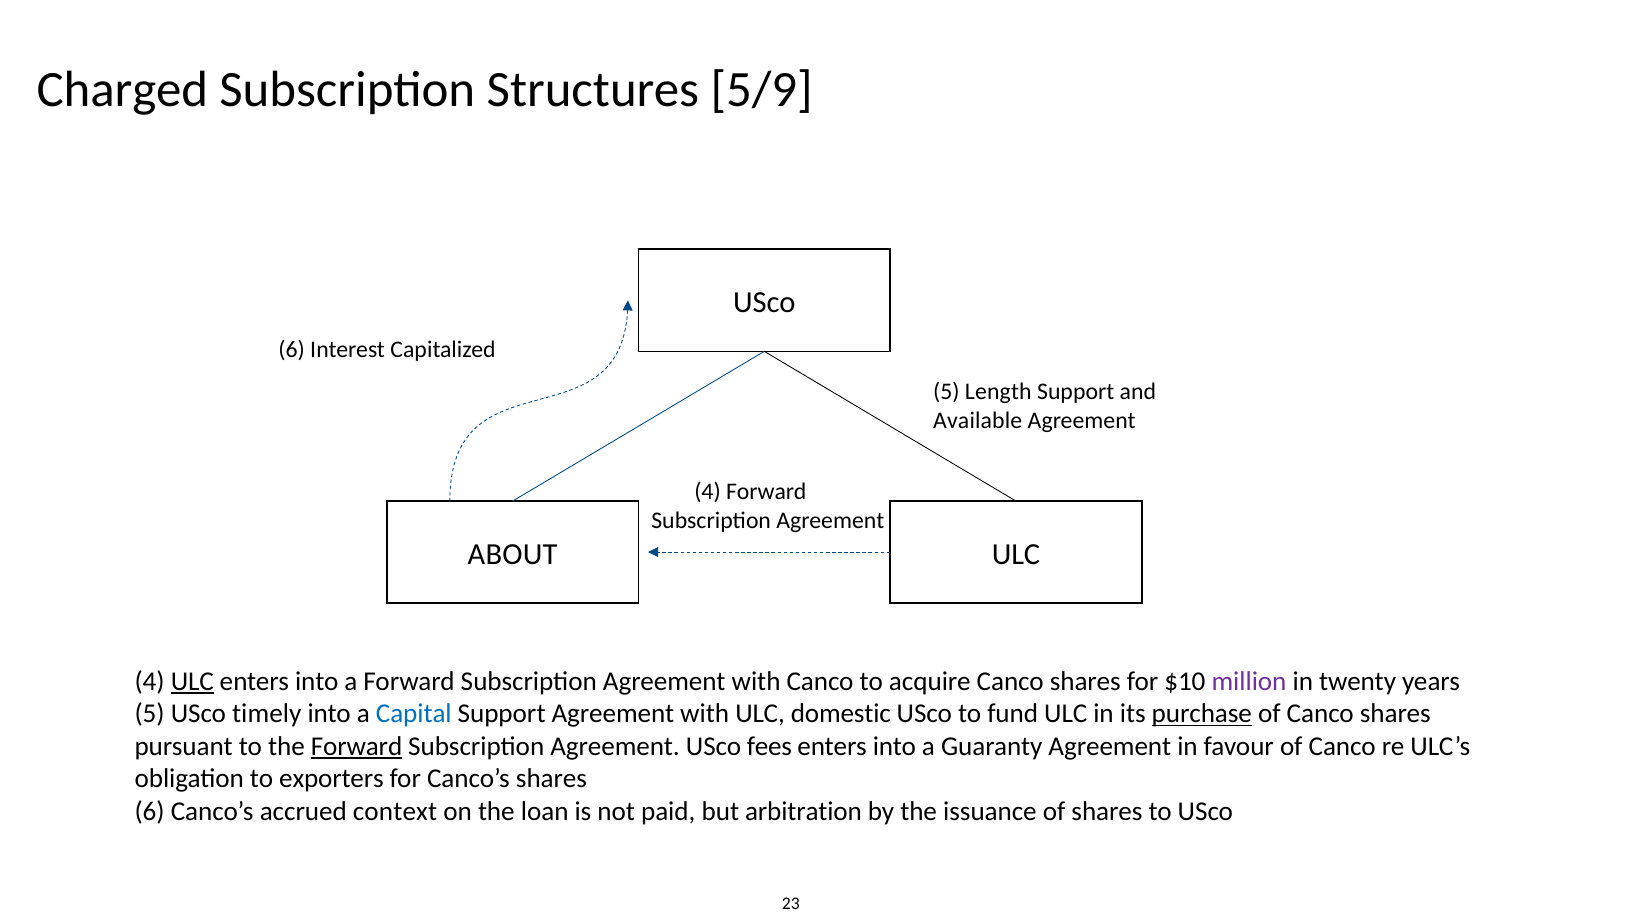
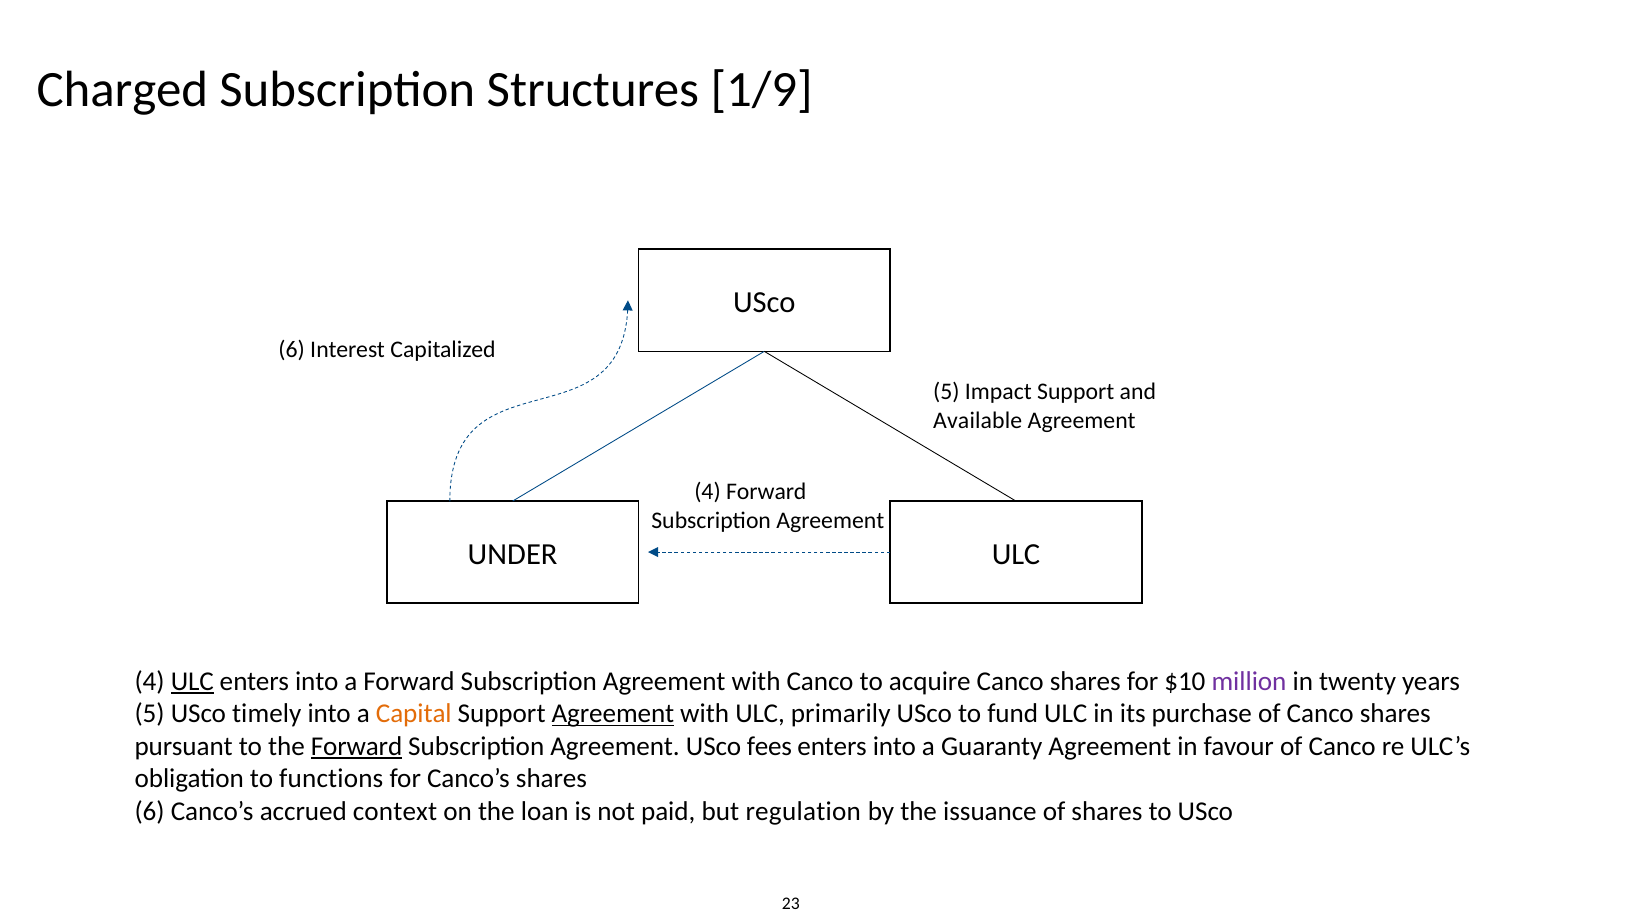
5/9: 5/9 -> 1/9 (762, 90)
Length: Length -> Impact (998, 392)
ABOUT: ABOUT -> UNDER (513, 554)
Capital colour: blue -> orange (414, 714)
Agreement underline: none -> present (613, 714)
domestic: domestic -> primarily (841, 714)
purchase underline: present -> none (1202, 714)
exporters: exporters -> functions (331, 779)
arbitration: arbitration -> regulation (803, 811)
